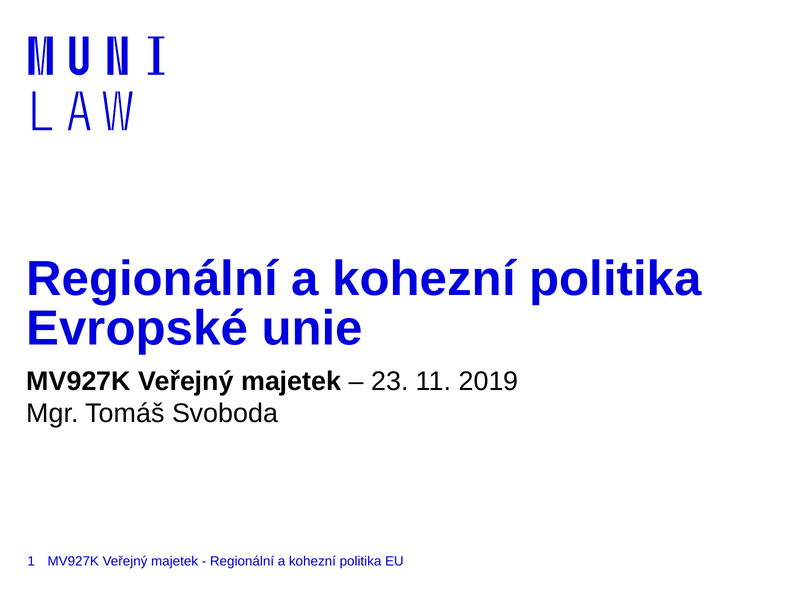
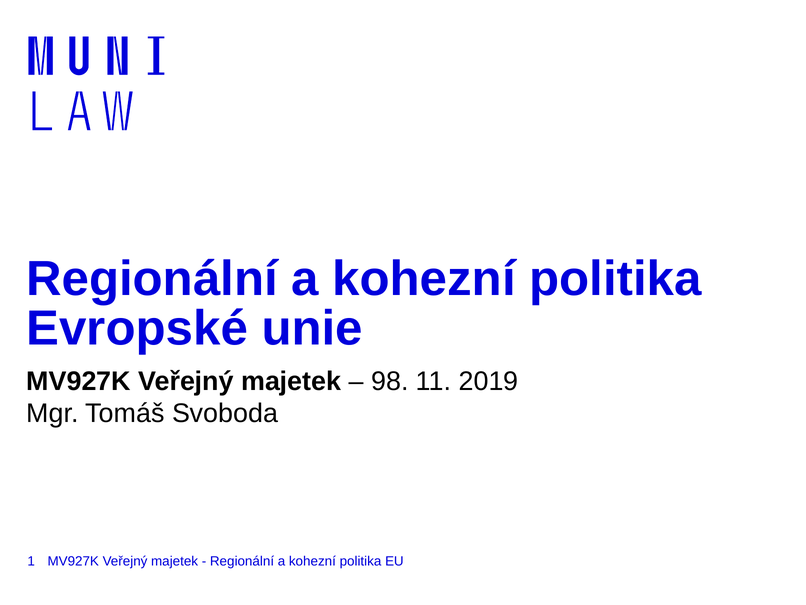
23: 23 -> 98 (390, 381)
